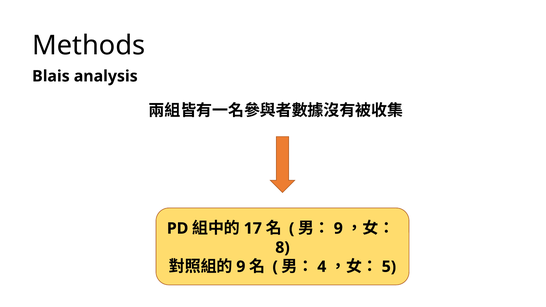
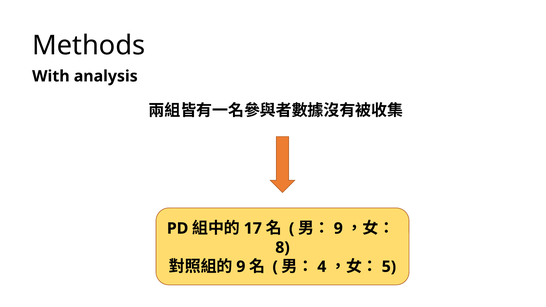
Blais: Blais -> With (51, 76)
